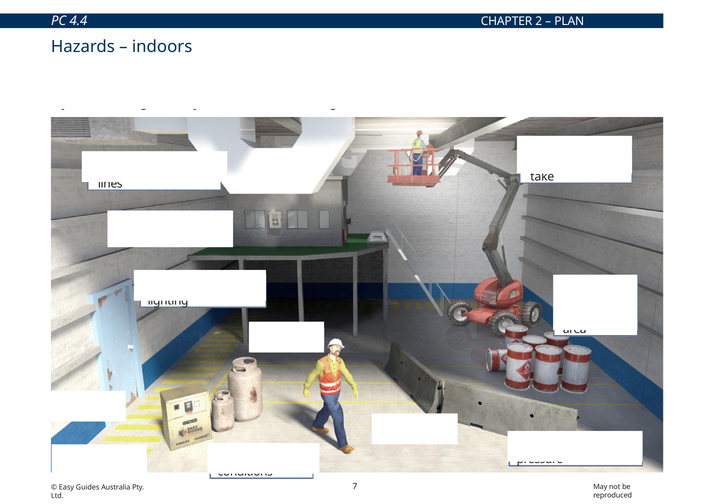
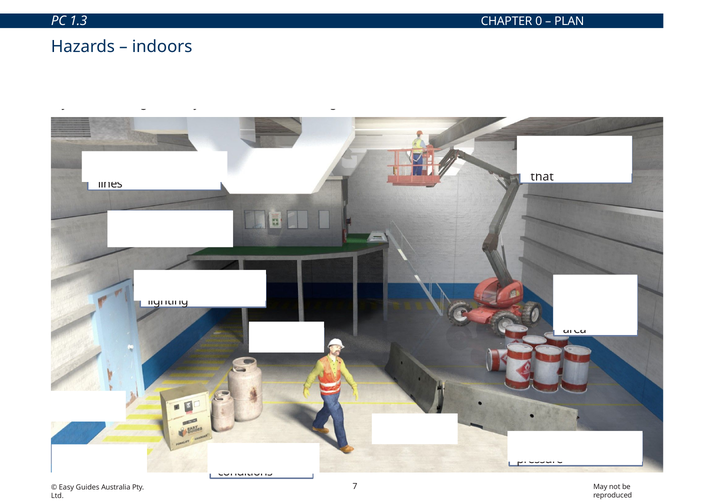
4.4: 4.4 -> 1.3 (78, 21)
2: 2 -> 0 (539, 21)
take: take -> that (542, 177)
